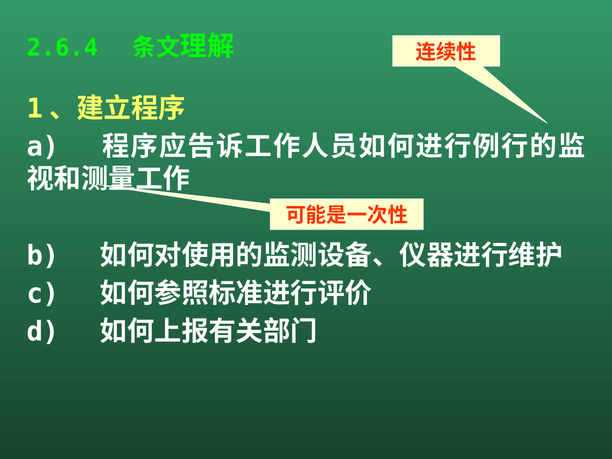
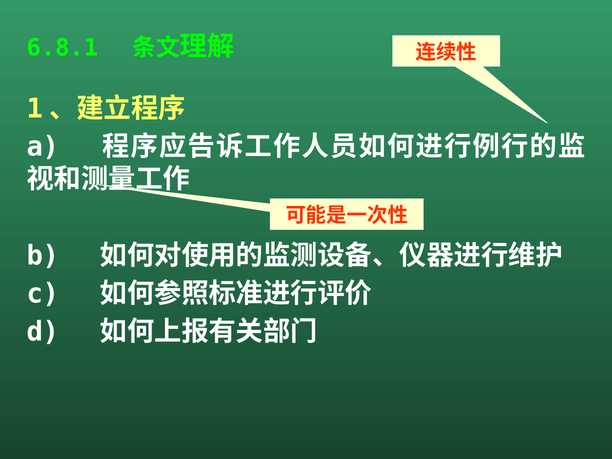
2.6.4: 2.6.4 -> 6.8.1 (62, 48)
